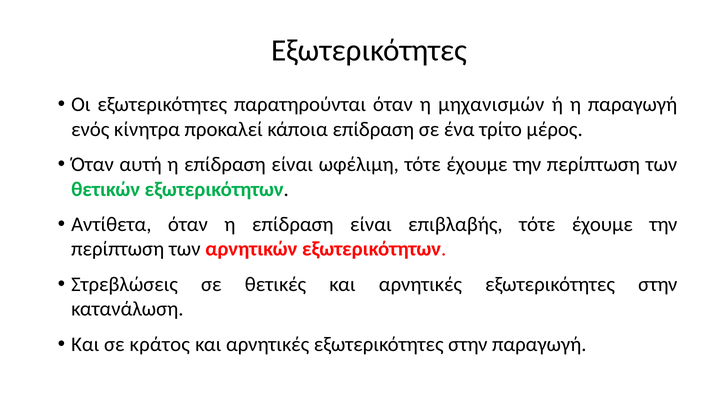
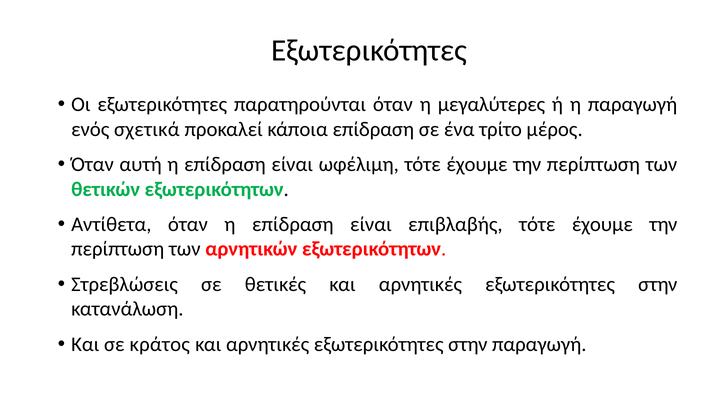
μηχανισμών: μηχανισμών -> μεγαλύτερες (491, 105)
κίνητρα: κίνητρα -> σχετικά (147, 129)
